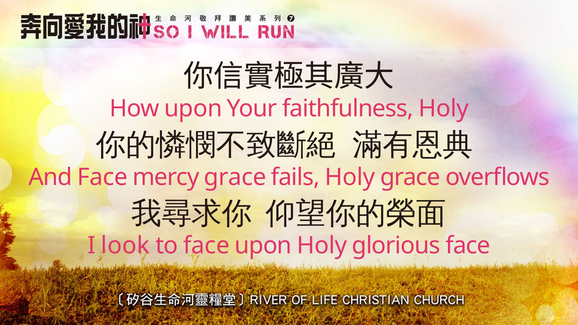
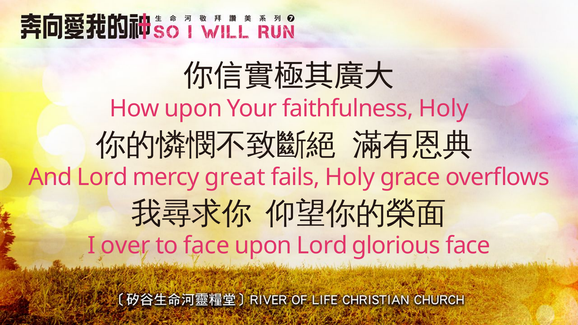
And Face: Face -> Lord (102, 177)
mercy grace: grace -> great (235, 177)
look: look -> over (126, 246)
upon Holy: Holy -> Lord (322, 246)
